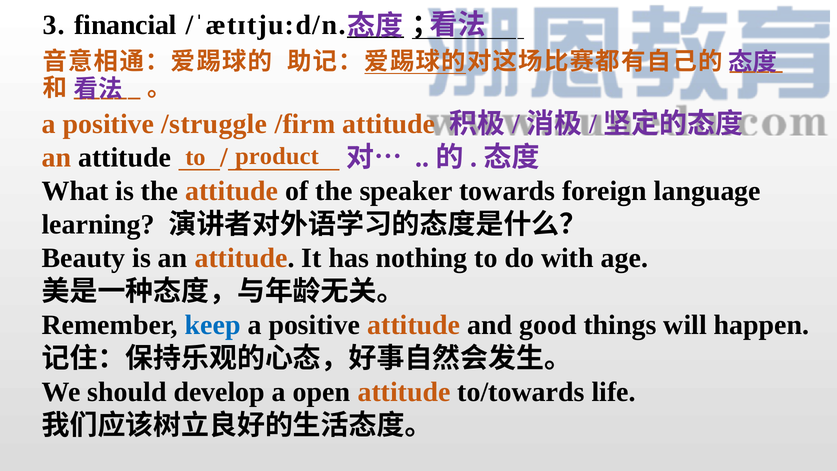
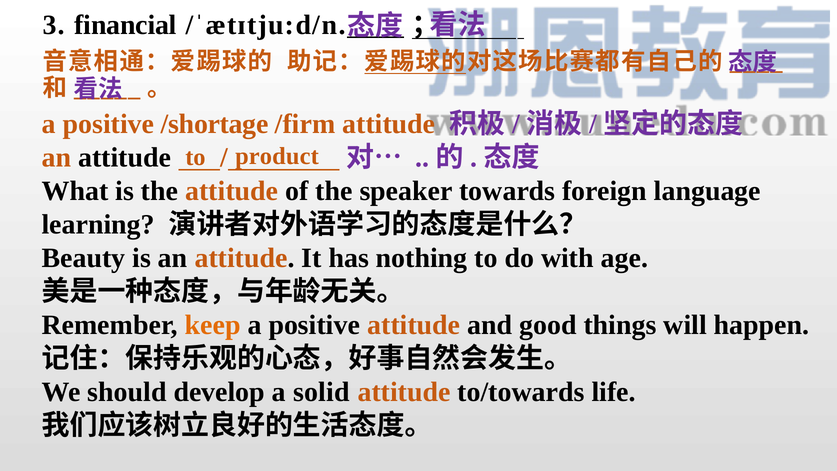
/struggle: /struggle -> /shortage (215, 124)
keep colour: blue -> orange (213, 325)
open: open -> solid (321, 392)
